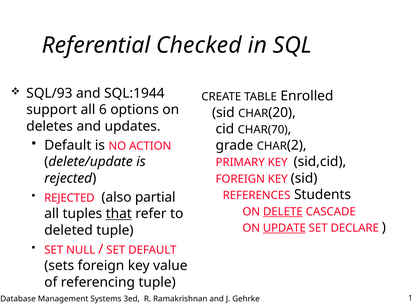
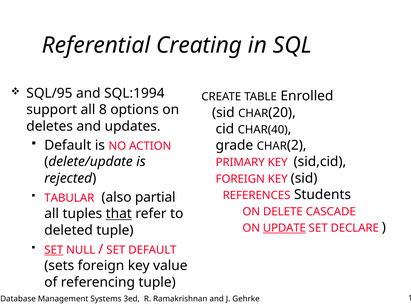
Checked: Checked -> Creating (199, 45)
SQL/93: SQL/93 -> SQL/95 (49, 93)
SQL:1944: SQL:1944 -> SQL:1994 (134, 93)
6: 6 -> 8 (103, 110)
CHAR(70: CHAR(70 -> CHAR(40 (263, 130)
REJECTED: REJECTED -> TABULAR (69, 198)
DELETE underline: present -> none (283, 212)
SET underline: none -> present (54, 250)
